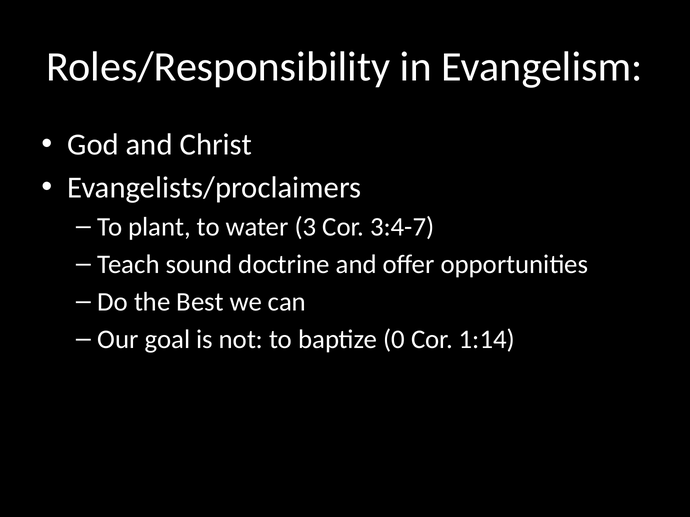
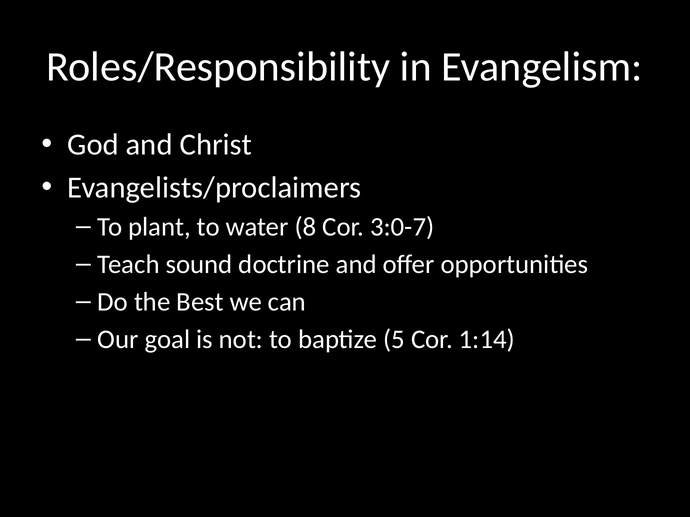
3: 3 -> 8 (305, 227)
3:4-7: 3:4-7 -> 3:0-7 (402, 227)
0: 0 -> 5 (394, 340)
